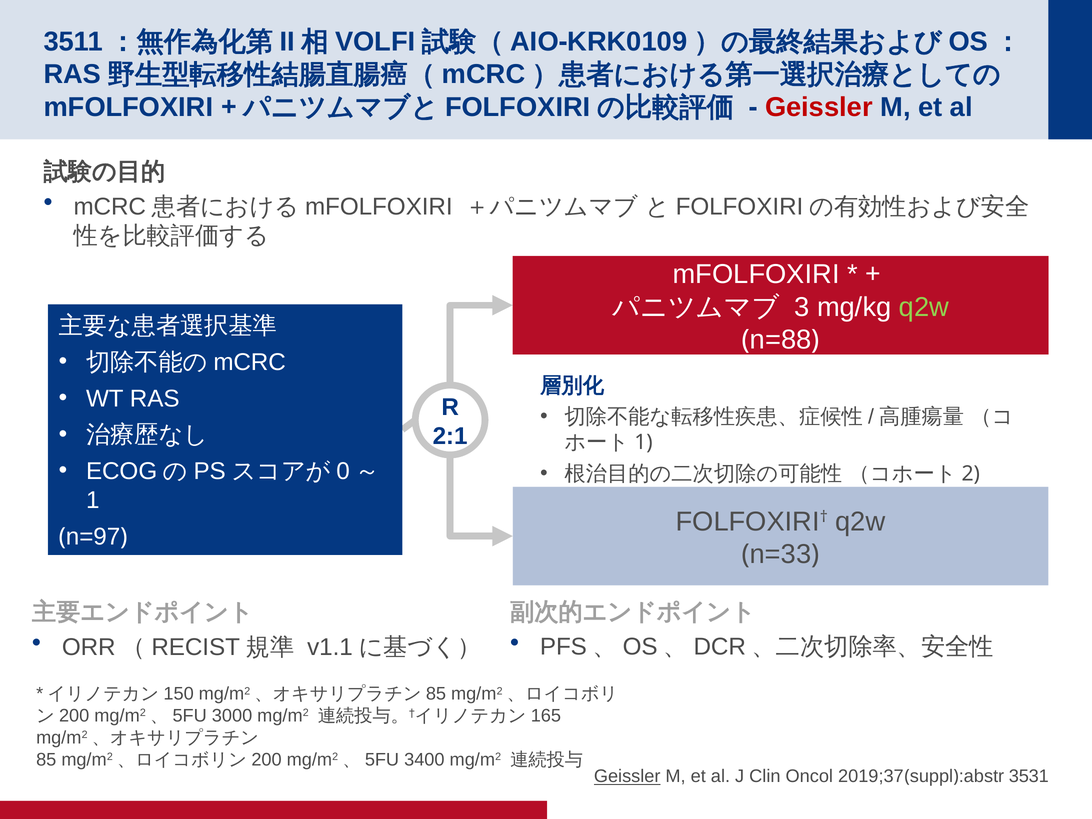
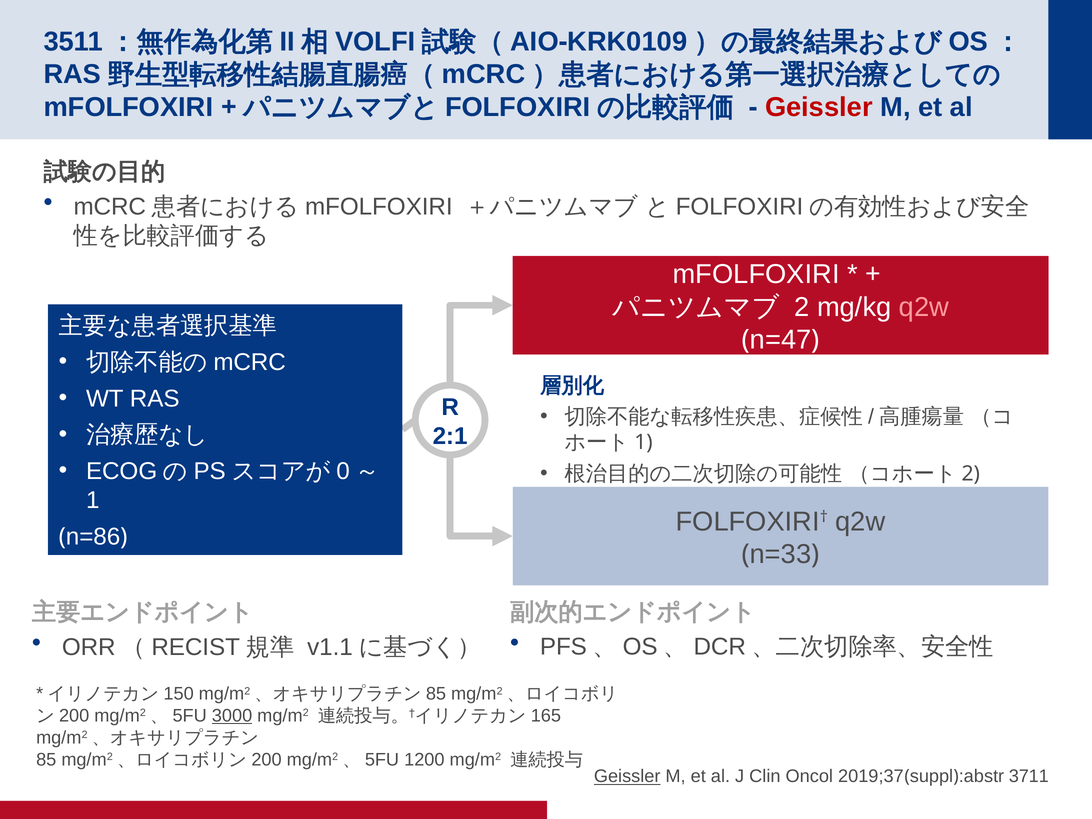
3: 3 -> 2 (802, 307)
q2w colour: light green -> pink (924, 307)
n=88: n=88 -> n=47 (781, 340)
n=97: n=97 -> n=86 (93, 537)
3000 underline: none -> present (232, 716)
3400: 3400 -> 1200 (424, 760)
3531: 3531 -> 3711 (1029, 776)
